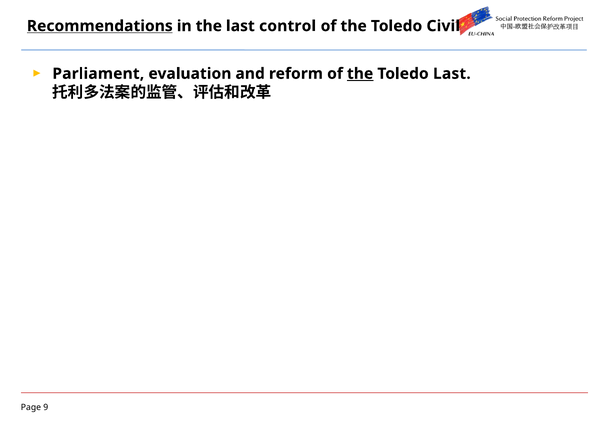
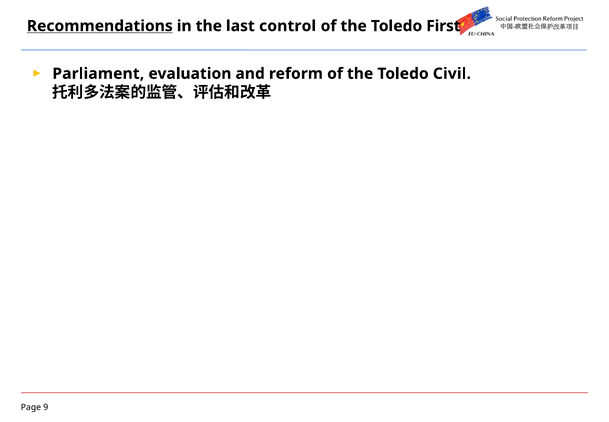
Civil: Civil -> First (443, 26)
the underline: present -> none (360, 74)
Toledo Last: Last -> Civil (452, 74)
